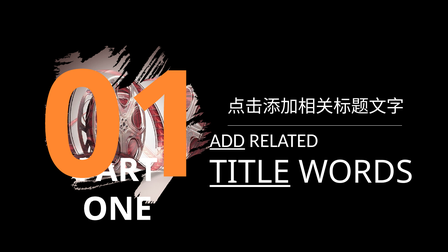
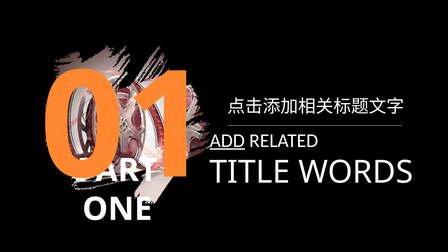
TITLE underline: present -> none (250, 172)
